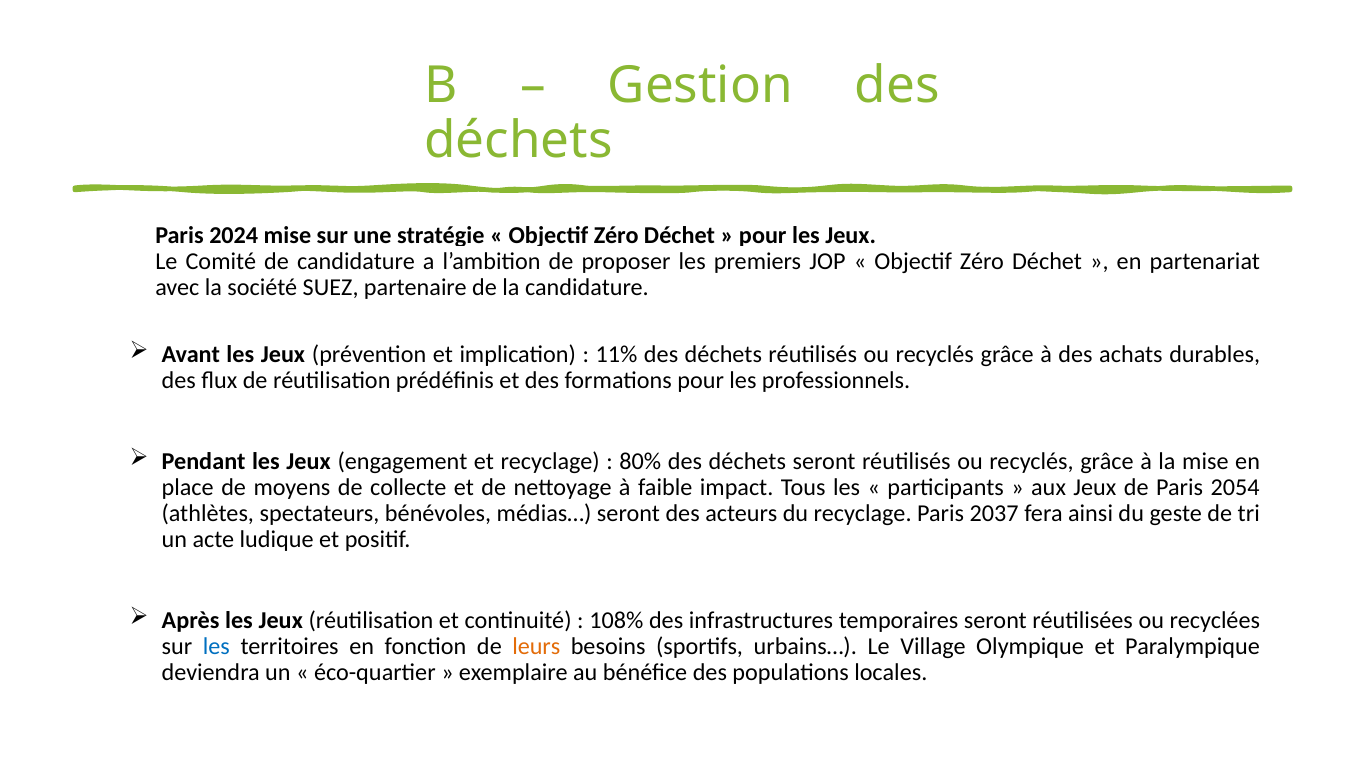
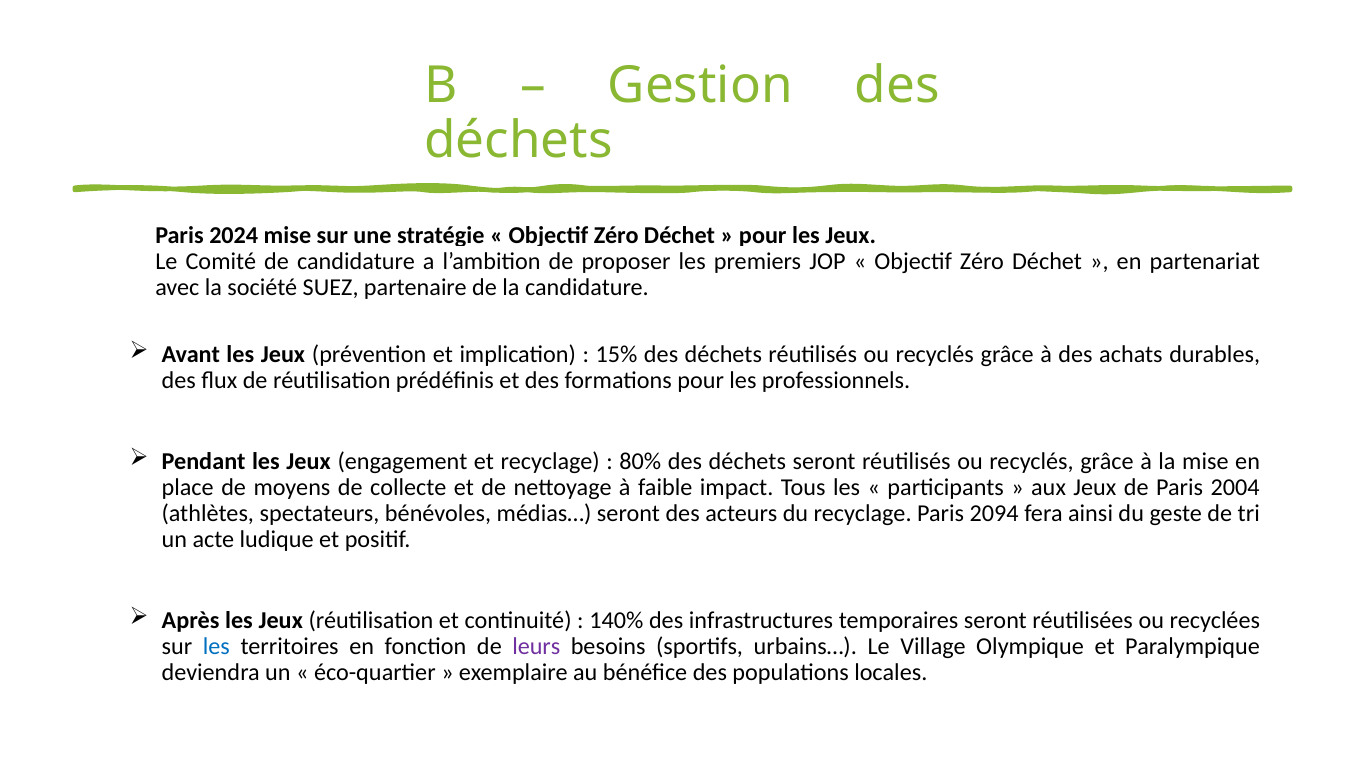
11%: 11% -> 15% (616, 354)
2054: 2054 -> 2004 (1235, 487)
2037: 2037 -> 2094 (994, 513)
108%: 108% -> 140% (616, 620)
leurs colour: orange -> purple (536, 646)
